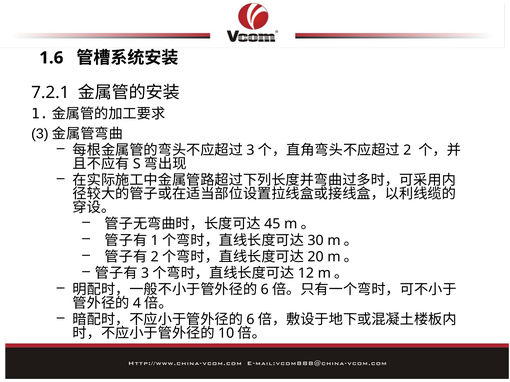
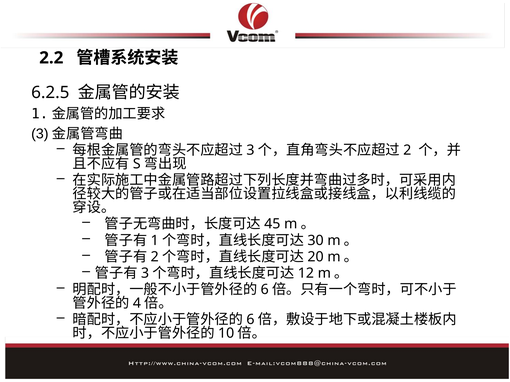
1.6: 1.6 -> 2.2 (51, 58)
7.2.1: 7.2.1 -> 6.2.5 (50, 93)
